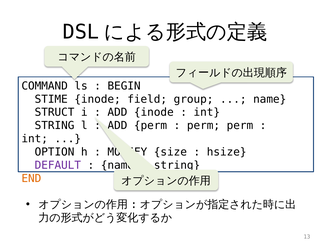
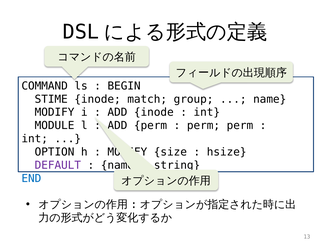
field: field -> match (147, 99)
STRUCT: STRUCT -> MODIFY (55, 112)
STRING: STRING -> MODULE (55, 125)
END colour: orange -> blue (31, 178)
